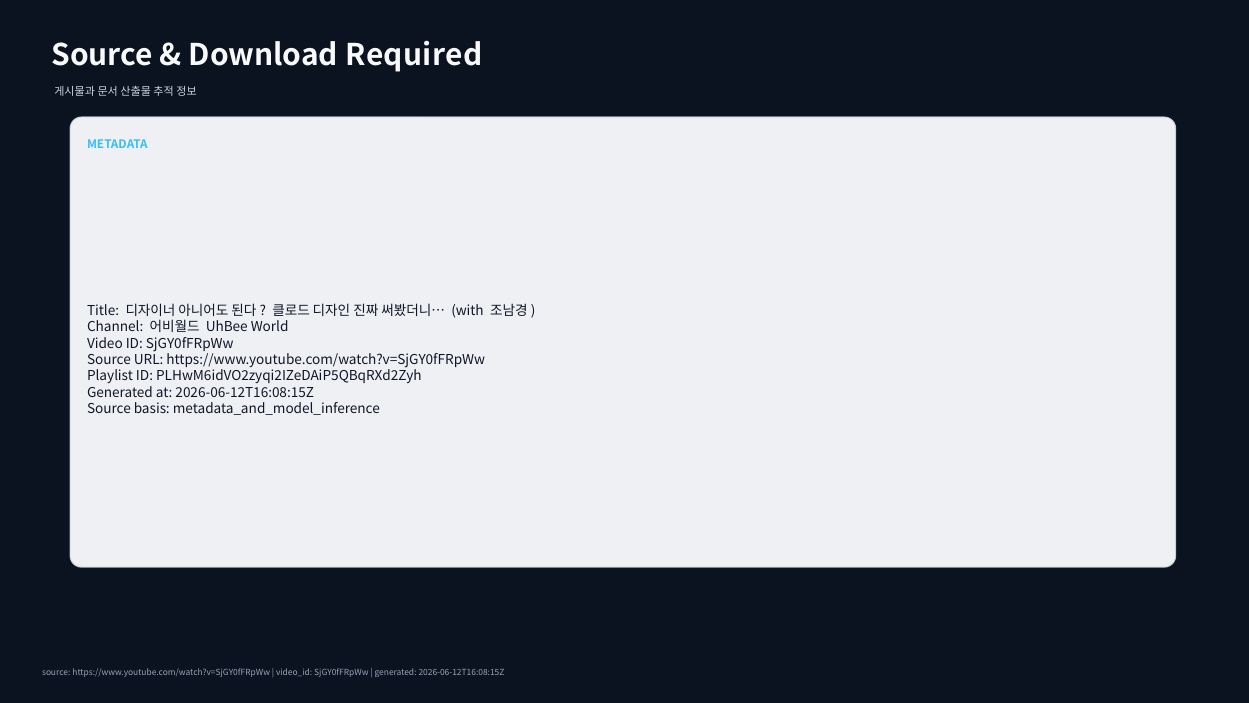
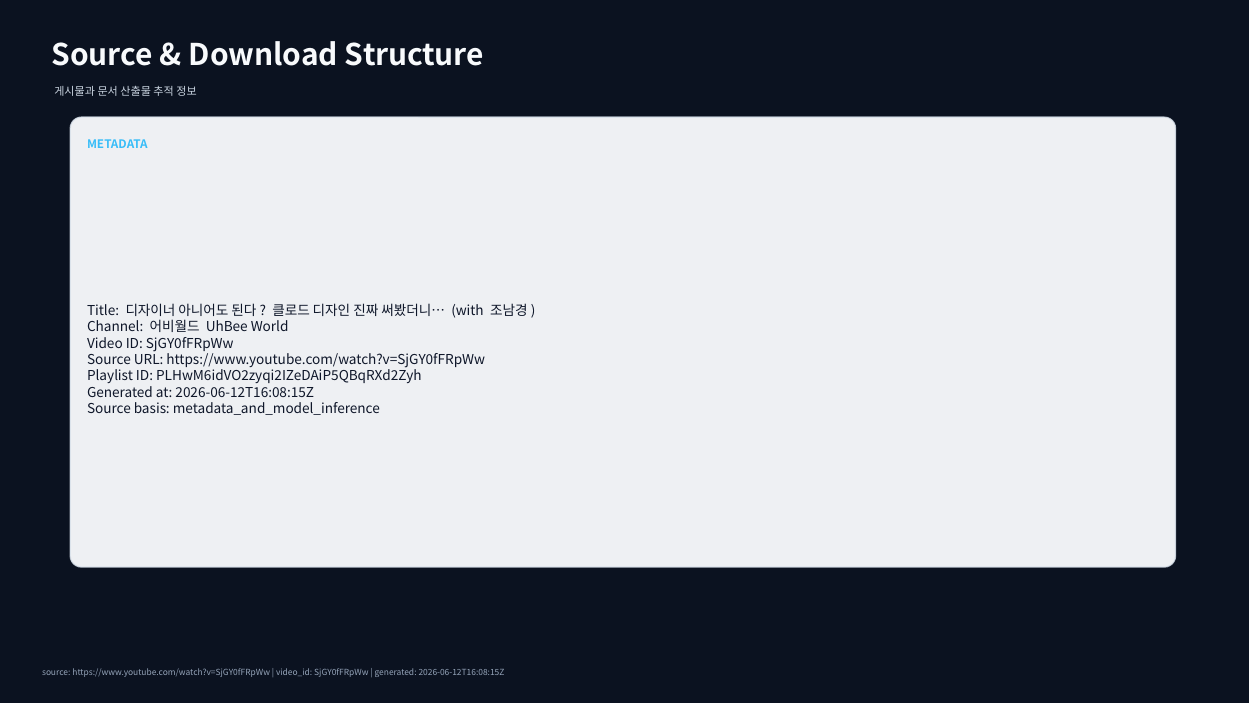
Required: Required -> Structure (414, 56)
